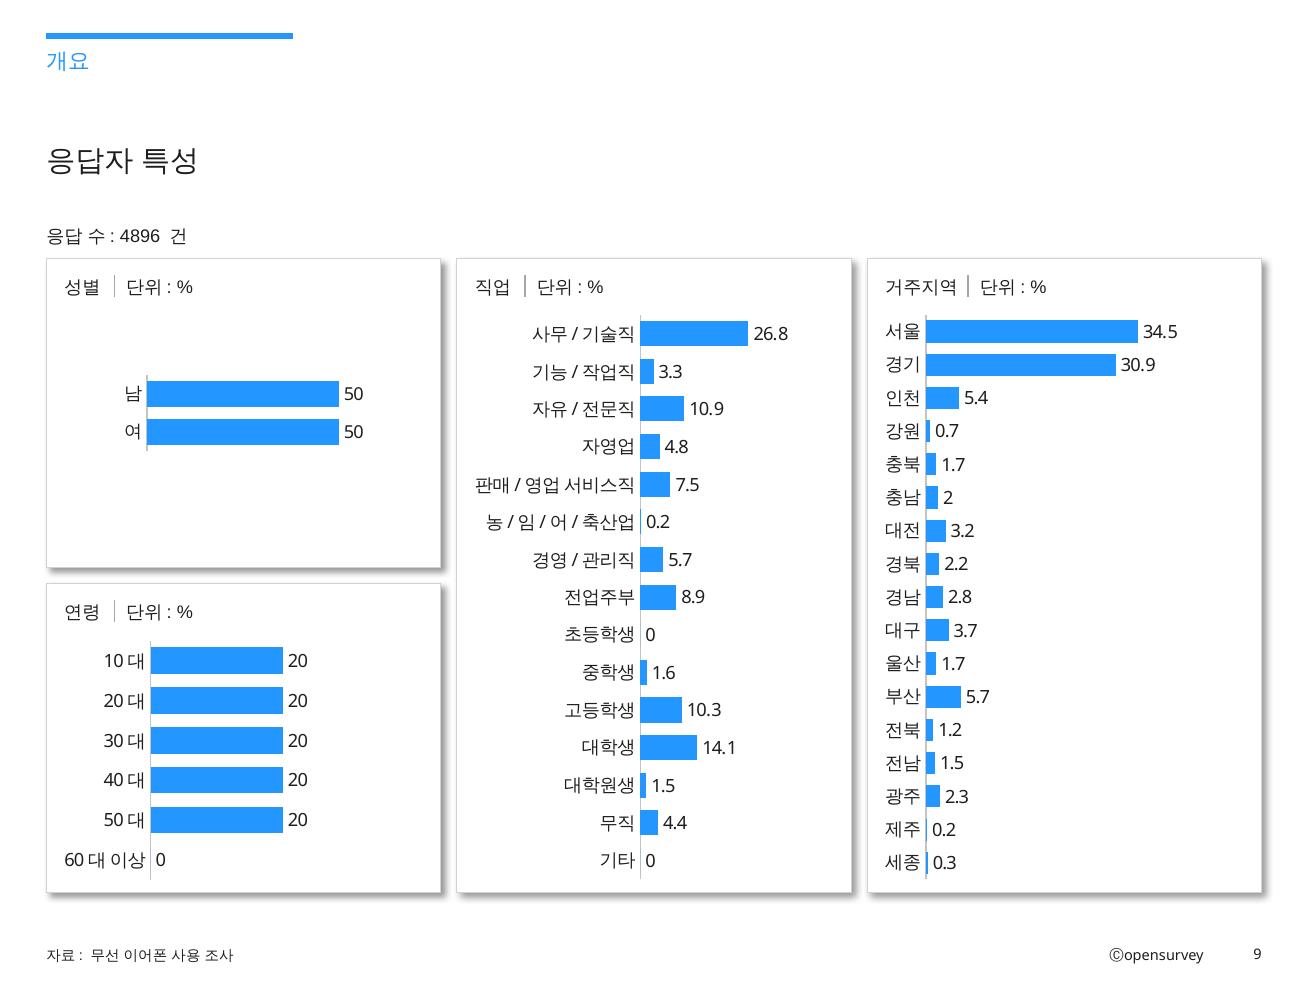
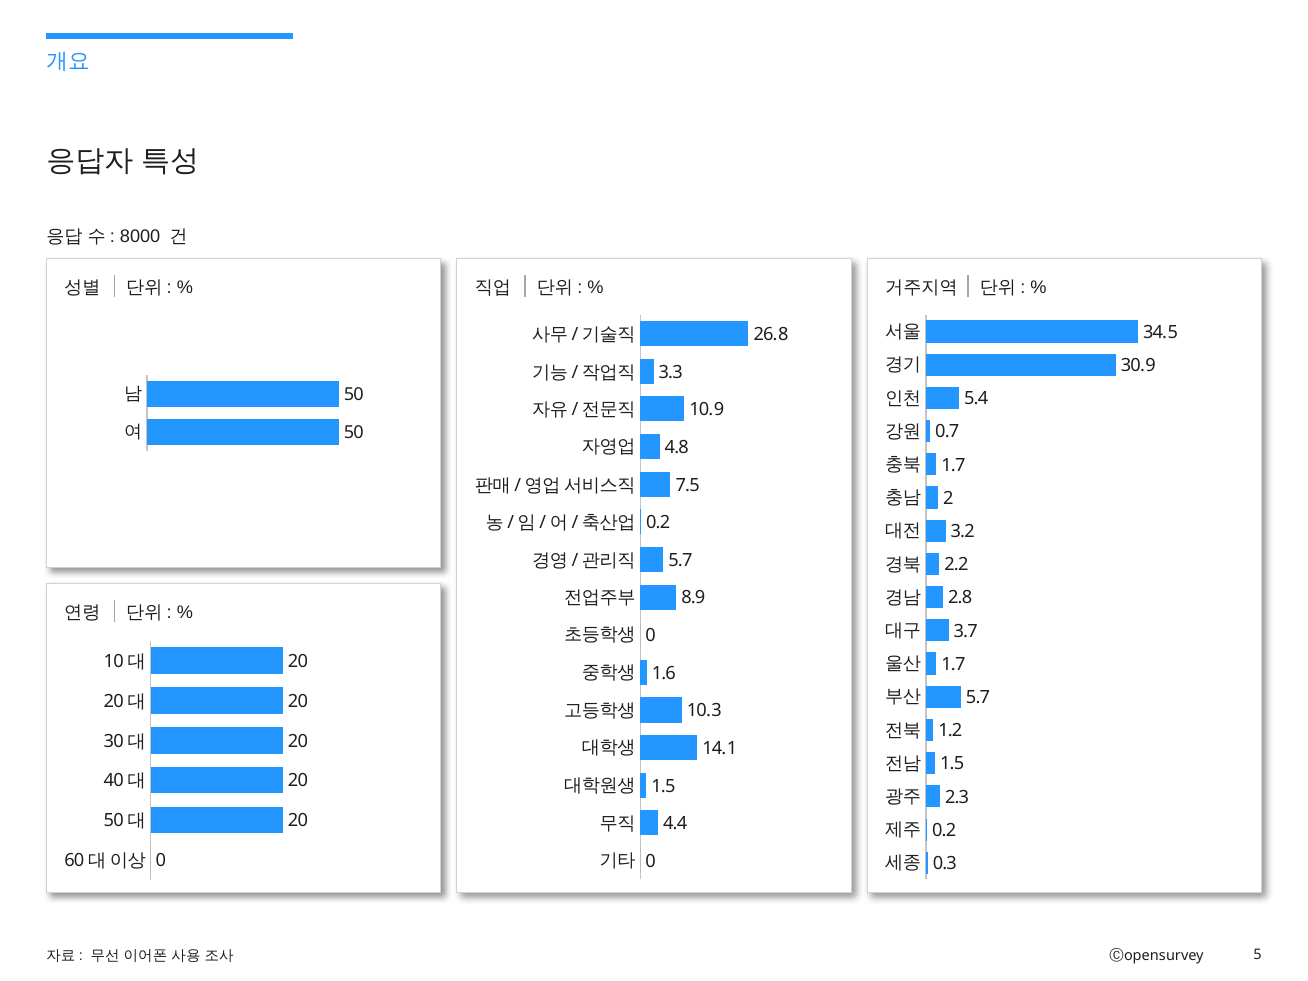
4896: 4896 -> 8000 (140, 237)
9: 9 -> 5 (1258, 955)
